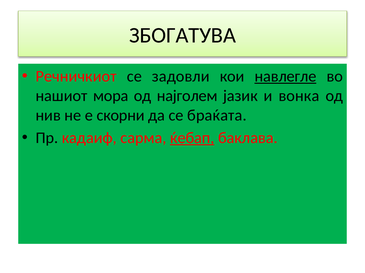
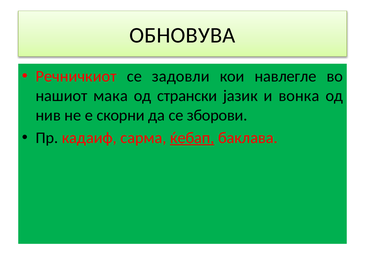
ЗБОГАТУВА: ЗБОГАТУВА -> ОБНОВУВА (182, 35)
навлегле underline: present -> none (285, 77)
мора: мора -> мака (111, 96)
најголем: најголем -> странски (187, 96)
браќата: браќата -> зборови (217, 116)
